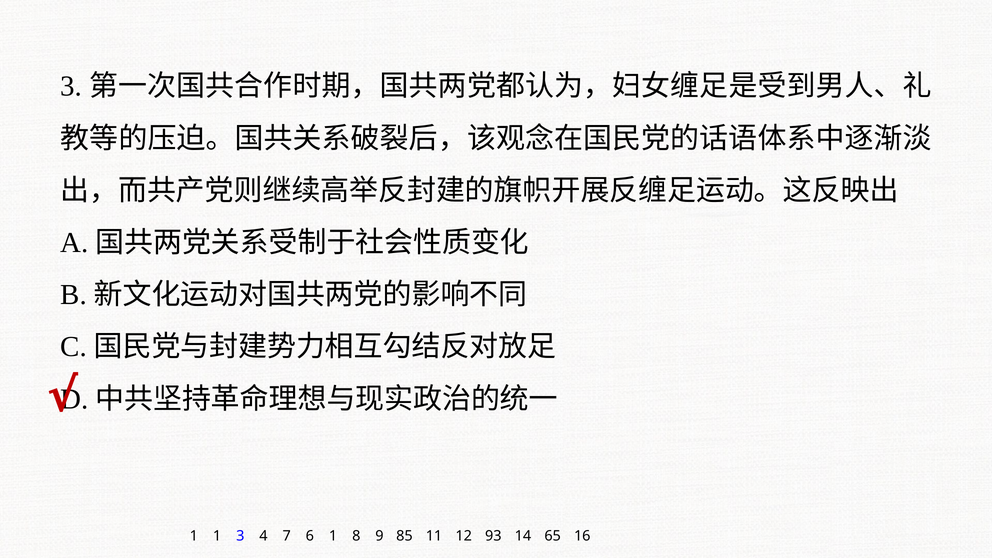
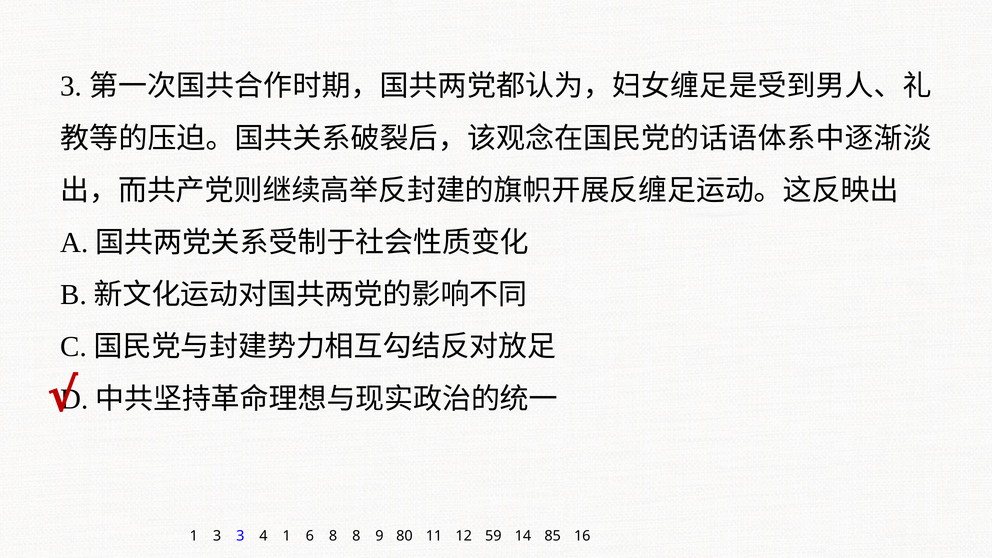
1 1: 1 -> 3 (217, 536)
4 7: 7 -> 1 (287, 536)
6 1: 1 -> 8 (333, 536)
85: 85 -> 80 (404, 536)
93: 93 -> 59 (493, 536)
65: 65 -> 85 (553, 536)
